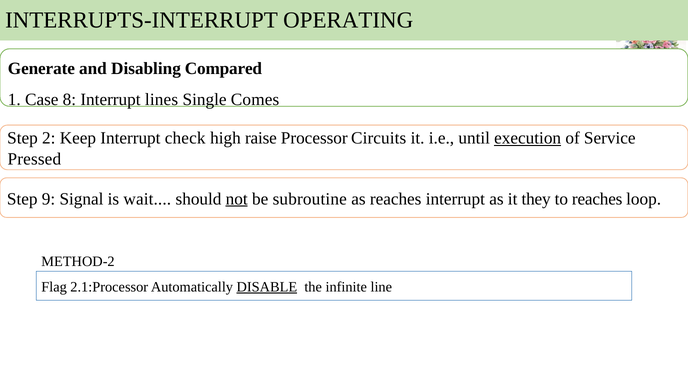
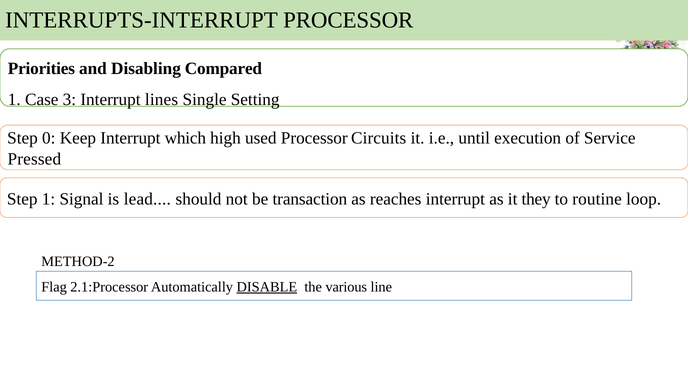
INTERRUPTS-INTERRUPT OPERATING: OPERATING -> PROCESSOR (348, 20)
Generate: Generate -> Priorities (41, 68)
8: 8 -> 3 (69, 99)
Comes: Comes -> Setting (255, 99)
2: 2 -> 0 (49, 138)
check: check -> which (185, 138)
raise: raise -> used (261, 138)
execution underline: present -> none (528, 138)
Step 9: 9 -> 1 (49, 199)
wait: wait -> lead (147, 199)
not underline: present -> none (237, 199)
subroutine: subroutine -> transaction (310, 199)
to reaches: reaches -> routine (597, 199)
infinite: infinite -> various (346, 287)
